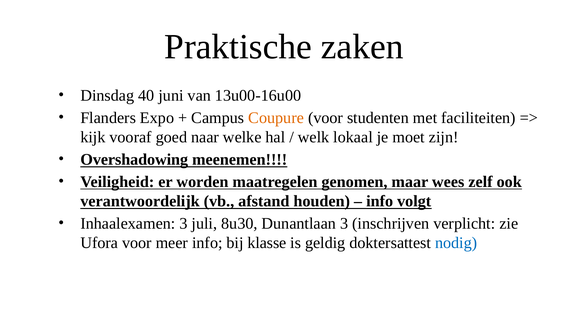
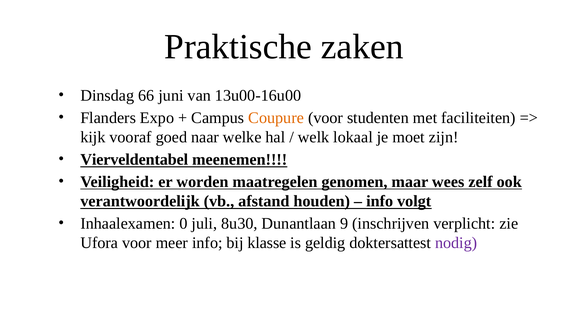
40: 40 -> 66 (146, 96)
Overshadowing: Overshadowing -> Vierveldentabel (134, 160)
Inhaalexamen 3: 3 -> 0 (183, 223)
Dunantlaan 3: 3 -> 9 (344, 223)
nodig colour: blue -> purple (456, 243)
